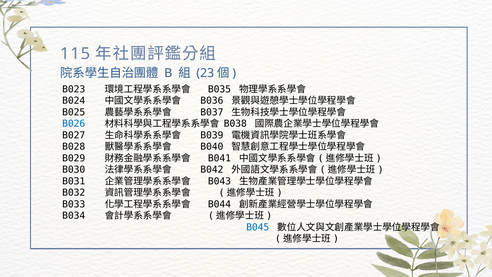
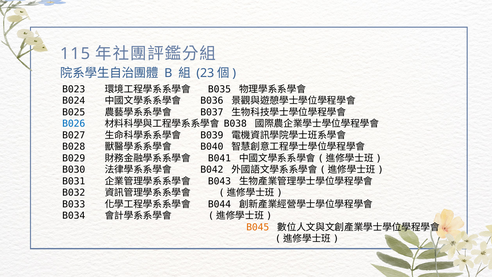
B045 colour: blue -> orange (258, 227)
